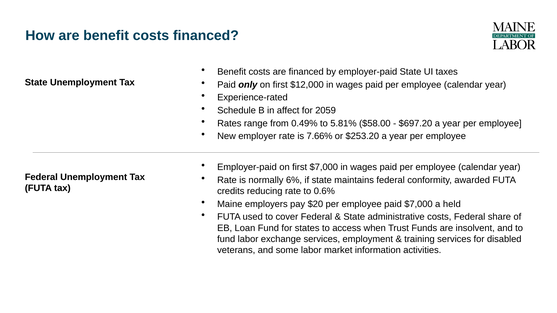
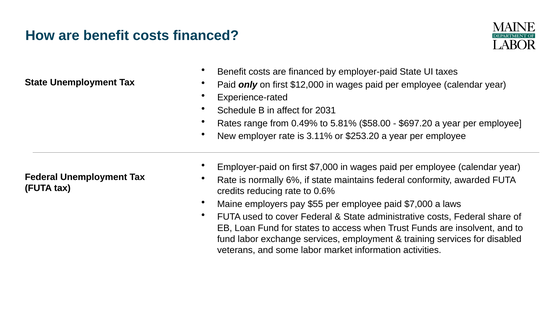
2059: 2059 -> 2031 (326, 111)
7.66%: 7.66% -> 3.11% (320, 136)
$20: $20 -> $55 (315, 204)
held: held -> laws (452, 204)
